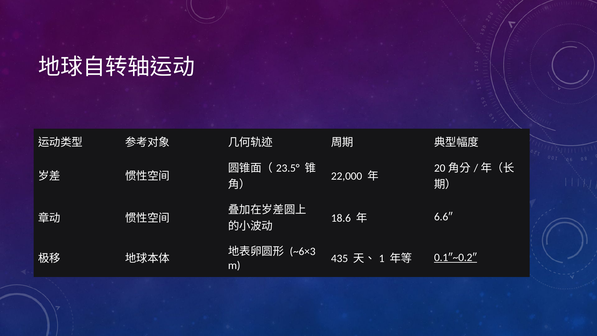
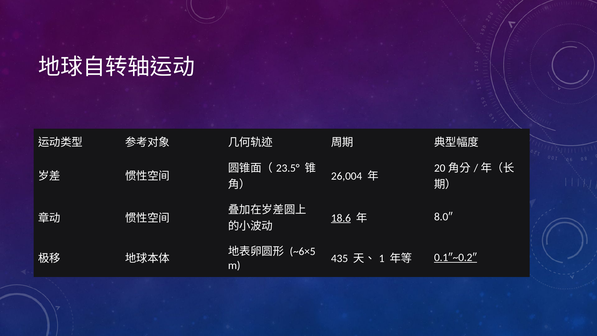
22,000: 22,000 -> 26,004 (347, 176)
18.6 underline: none -> present (341, 218)
6.6″: 6.6″ -> 8.0″ (443, 217)
~6×3: ~6×3 -> ~6×5 (303, 251)
